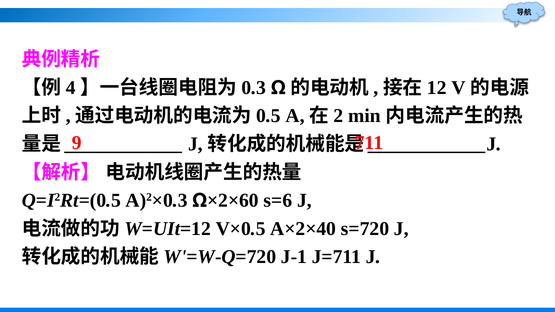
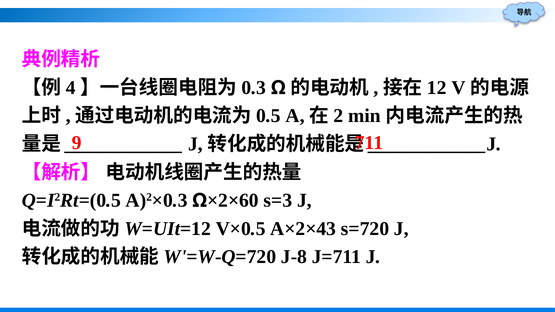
s=6: s=6 -> s=3 (278, 200)
A×2×40: A×2×40 -> A×2×43 (303, 229)
J-1: J-1 -> J-8 (294, 257)
